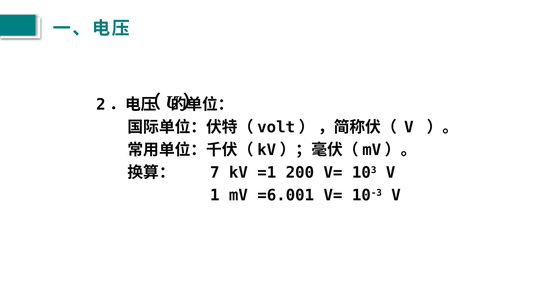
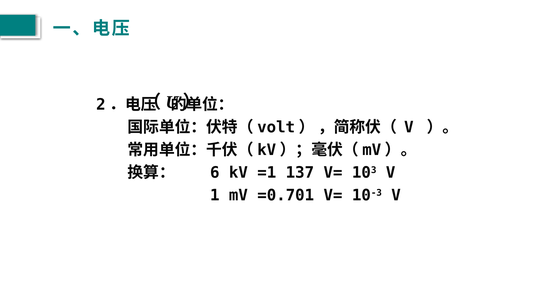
7: 7 -> 6 (215, 172)
200: 200 -> 137 (300, 172)
=6.001: =6.001 -> =0.701 (286, 195)
